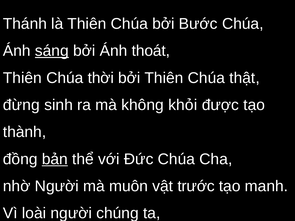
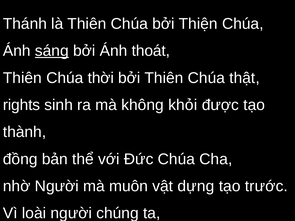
Bước: Bước -> Thiện (198, 24)
đừng: đừng -> rights (22, 105)
bản underline: present -> none (55, 159)
trước: trước -> dựng (196, 186)
manh: manh -> trước (266, 186)
